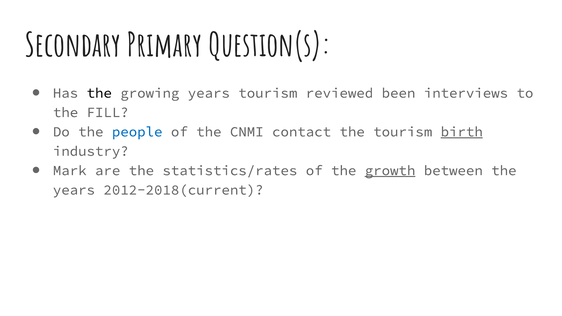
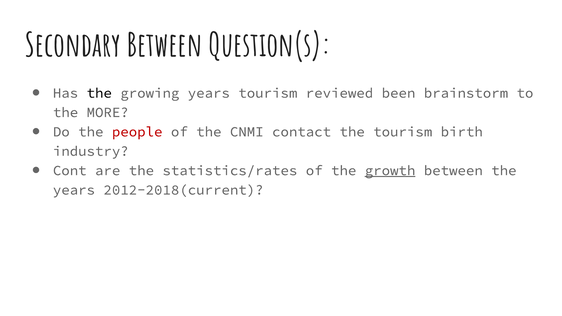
Secondary Primary: Primary -> Between (165, 46)
interviews: interviews -> brainstorm (466, 93)
FILL: FILL -> MORE (108, 112)
people colour: blue -> red (137, 132)
birth underline: present -> none (462, 132)
Mark: Mark -> Cont (70, 171)
